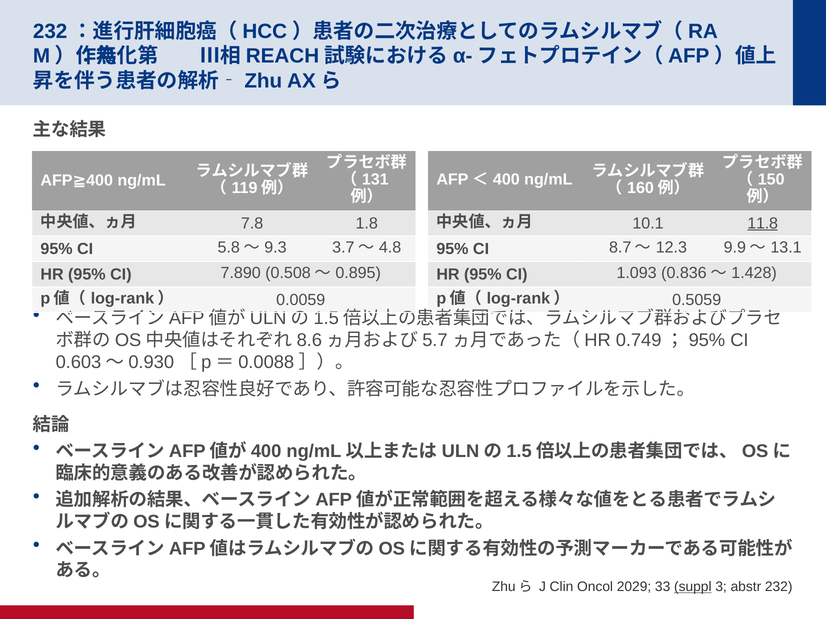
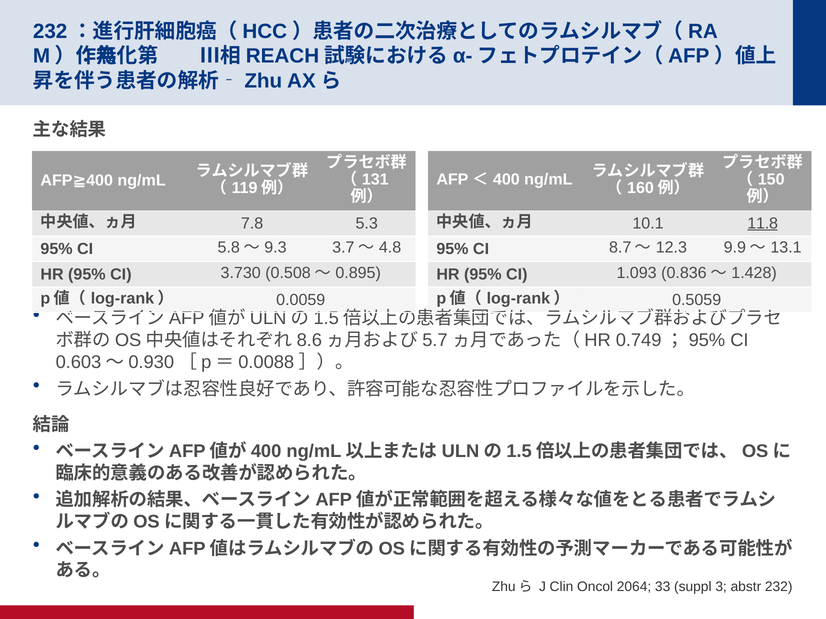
1.8: 1.8 -> 5.3 (367, 224)
7.890: 7.890 -> 3.730 (241, 273)
2029: 2029 -> 2064 (634, 587)
suppl underline: present -> none (693, 587)
